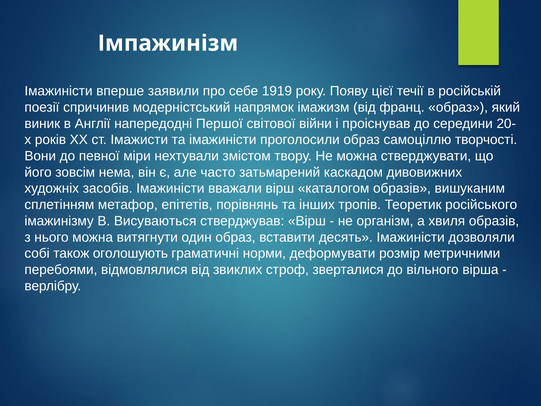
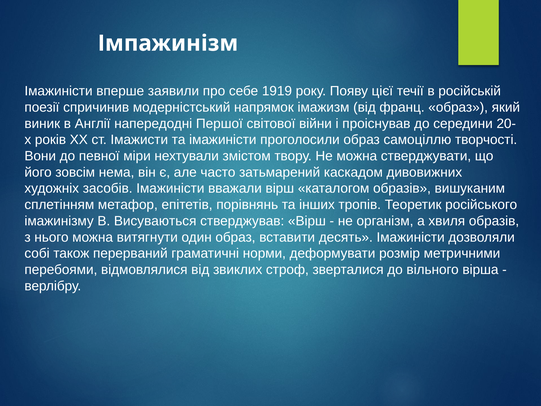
оголошують: оголошують -> перерваний (130, 253)
